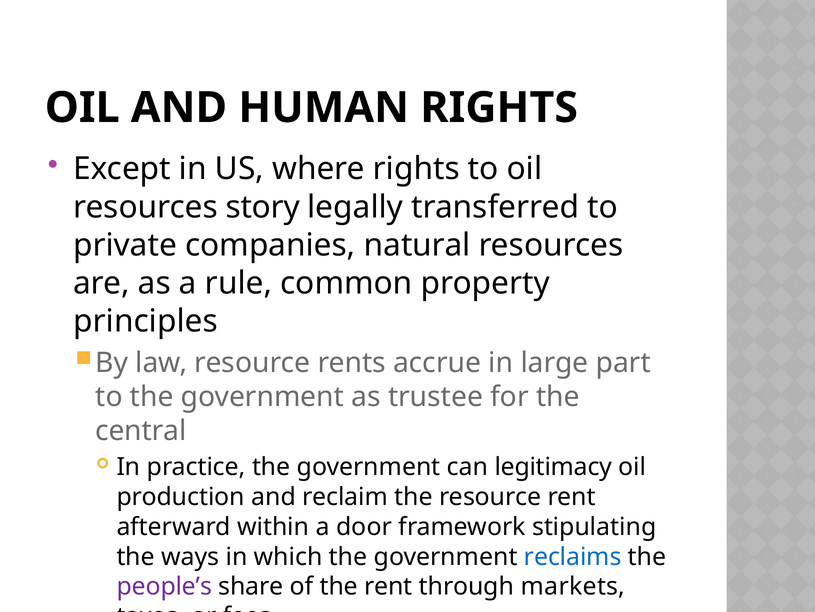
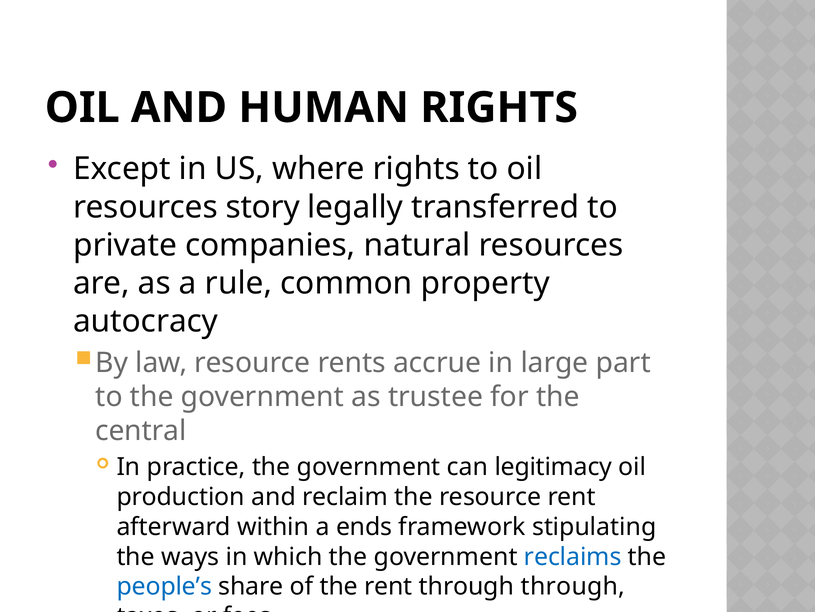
principles: principles -> autocracy (146, 321)
door: door -> ends (364, 526)
people’s colour: purple -> blue (164, 586)
through markets: markets -> through (573, 586)
